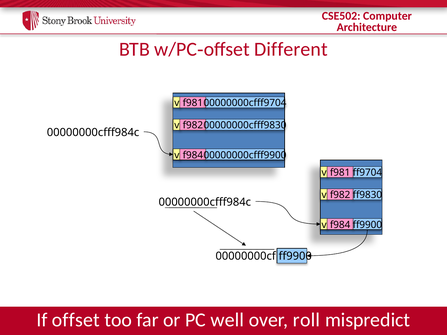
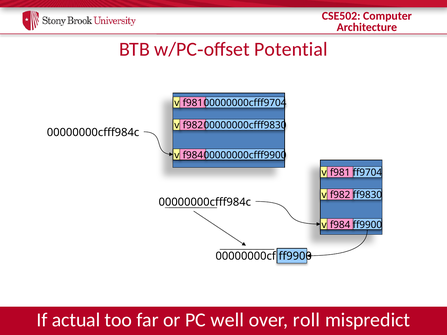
Different: Different -> Potential (291, 49)
offset: offset -> actual (76, 320)
